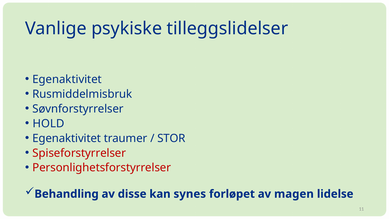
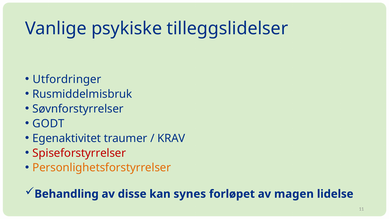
Egenaktivitet: Egenaktivitet -> Utfordringer (67, 79)
HOLD: HOLD -> GODT (48, 123)
STOR: STOR -> KRAV (171, 138)
Personlighetsforstyrrelser colour: red -> orange (102, 168)
